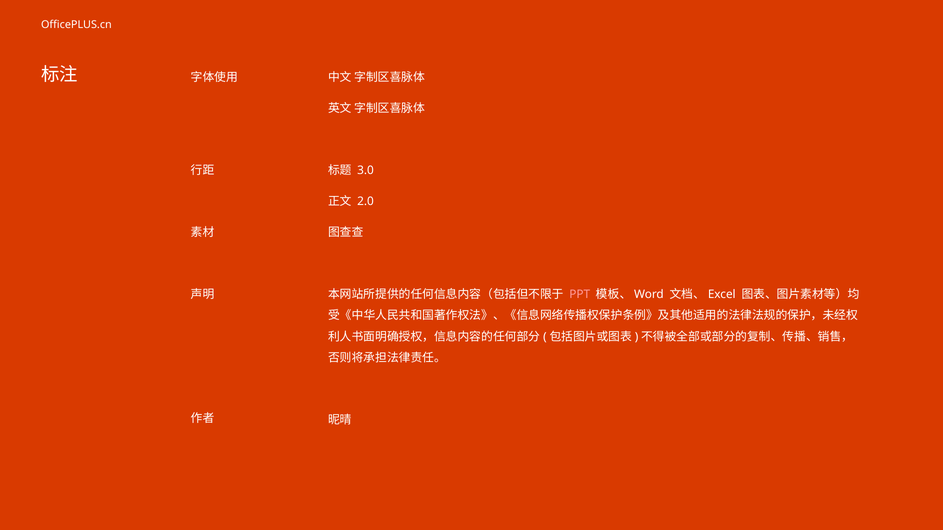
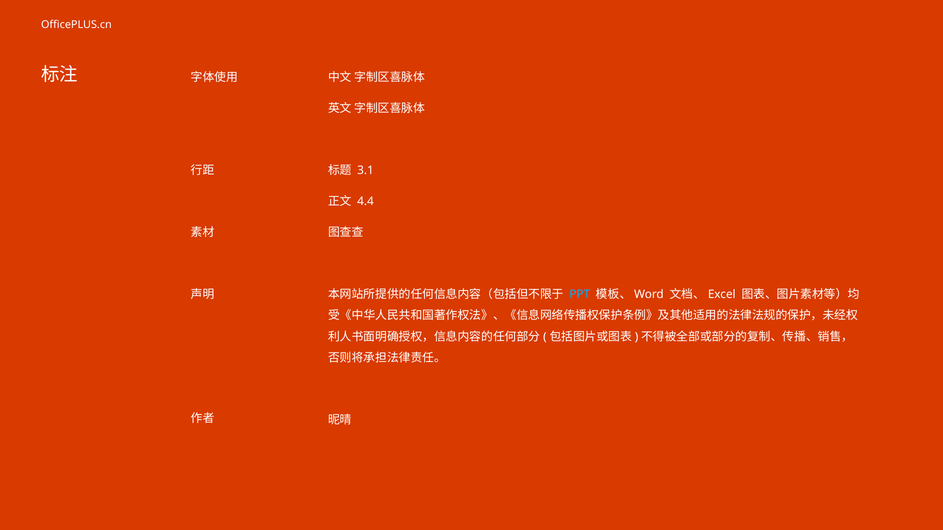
3.0: 3.0 -> 3.1 (365, 170)
2.0: 2.0 -> 4.4 (365, 201)
PPT colour: pink -> light blue (580, 295)
